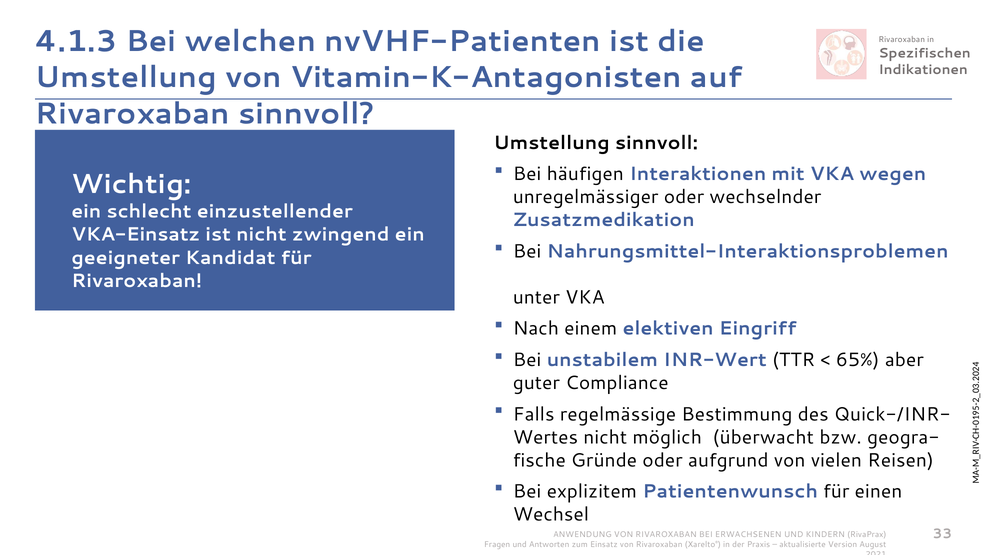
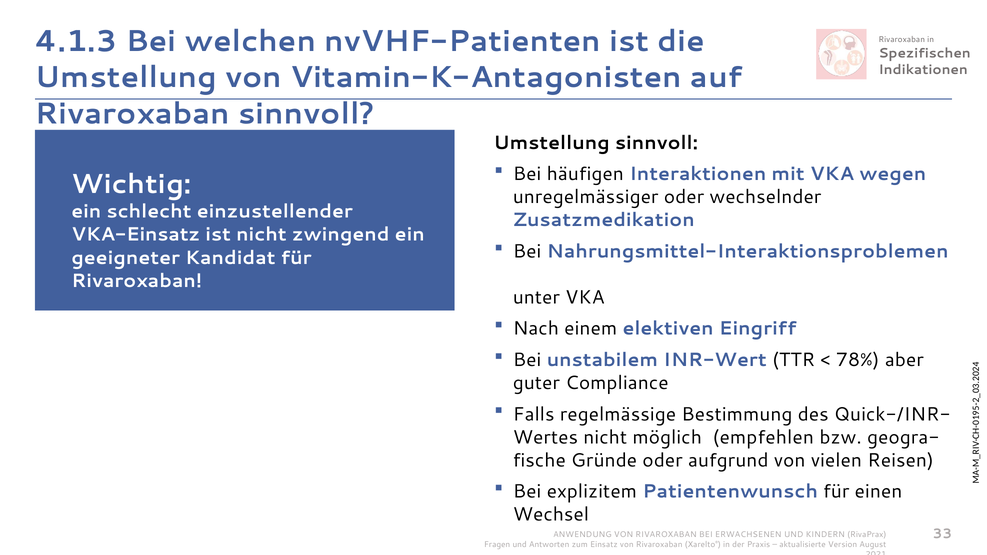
65%: 65% -> 78% (858, 360)
überwacht: überwacht -> empfehlen (763, 437)
